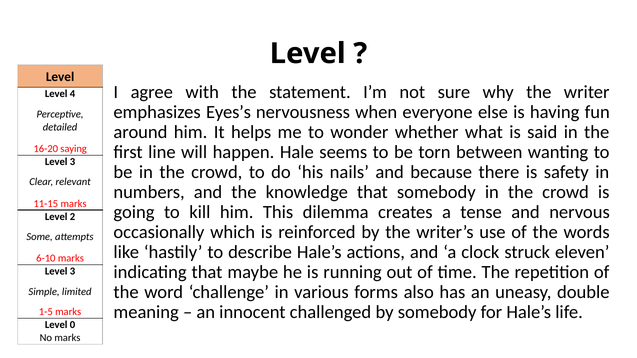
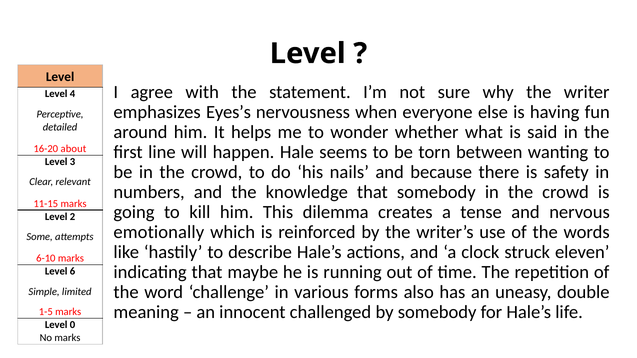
saying: saying -> about (73, 149)
occasionally: occasionally -> emotionally (159, 232)
3: 3 -> 6 (72, 272)
